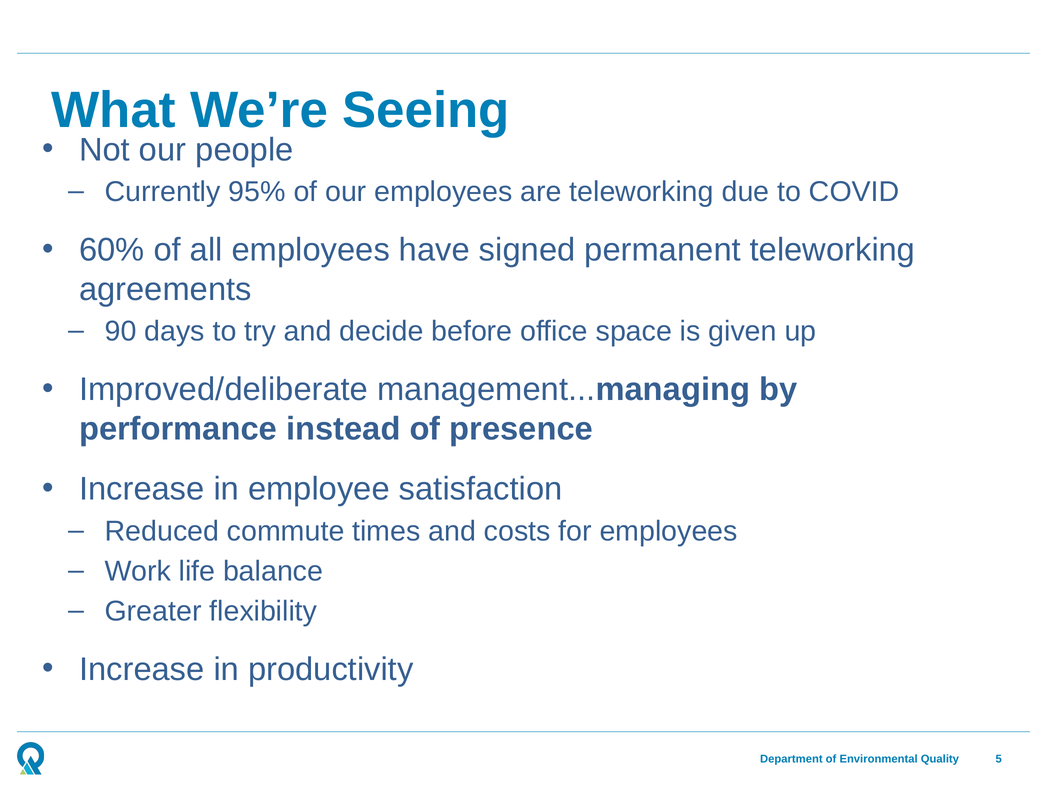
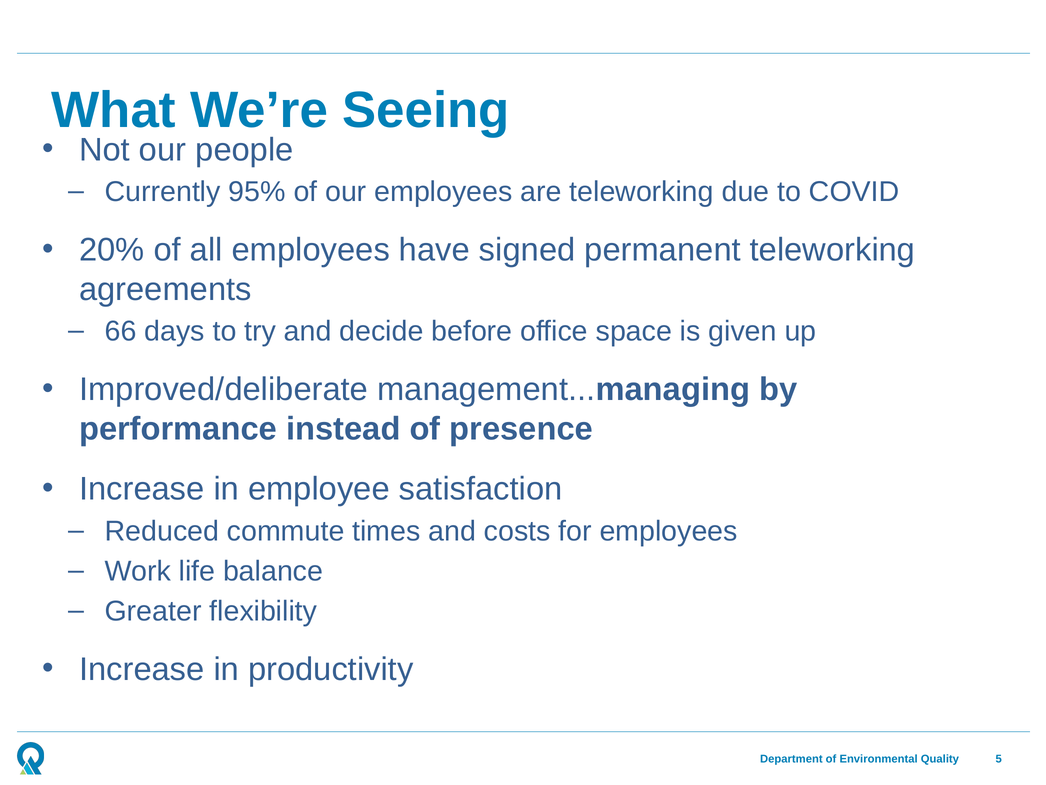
60%: 60% -> 20% (112, 250)
90: 90 -> 66 (121, 331)
